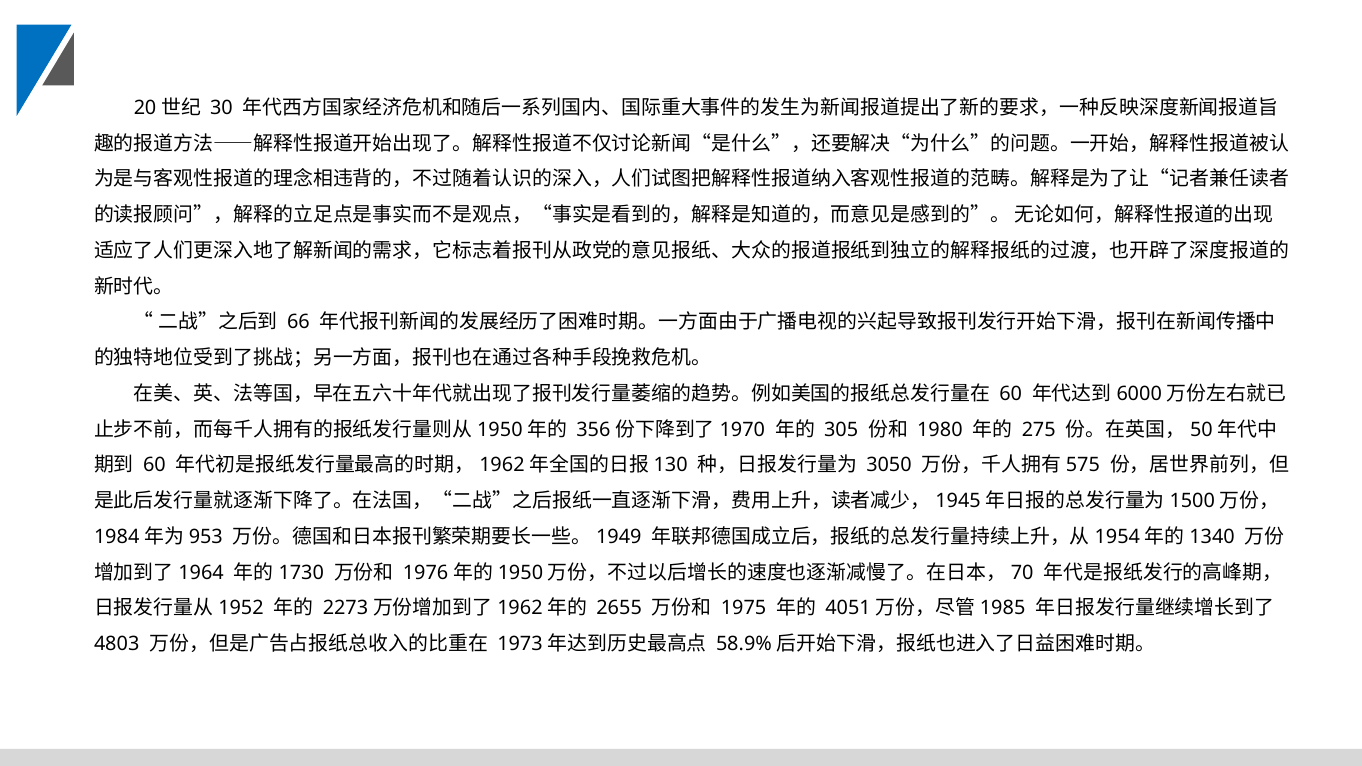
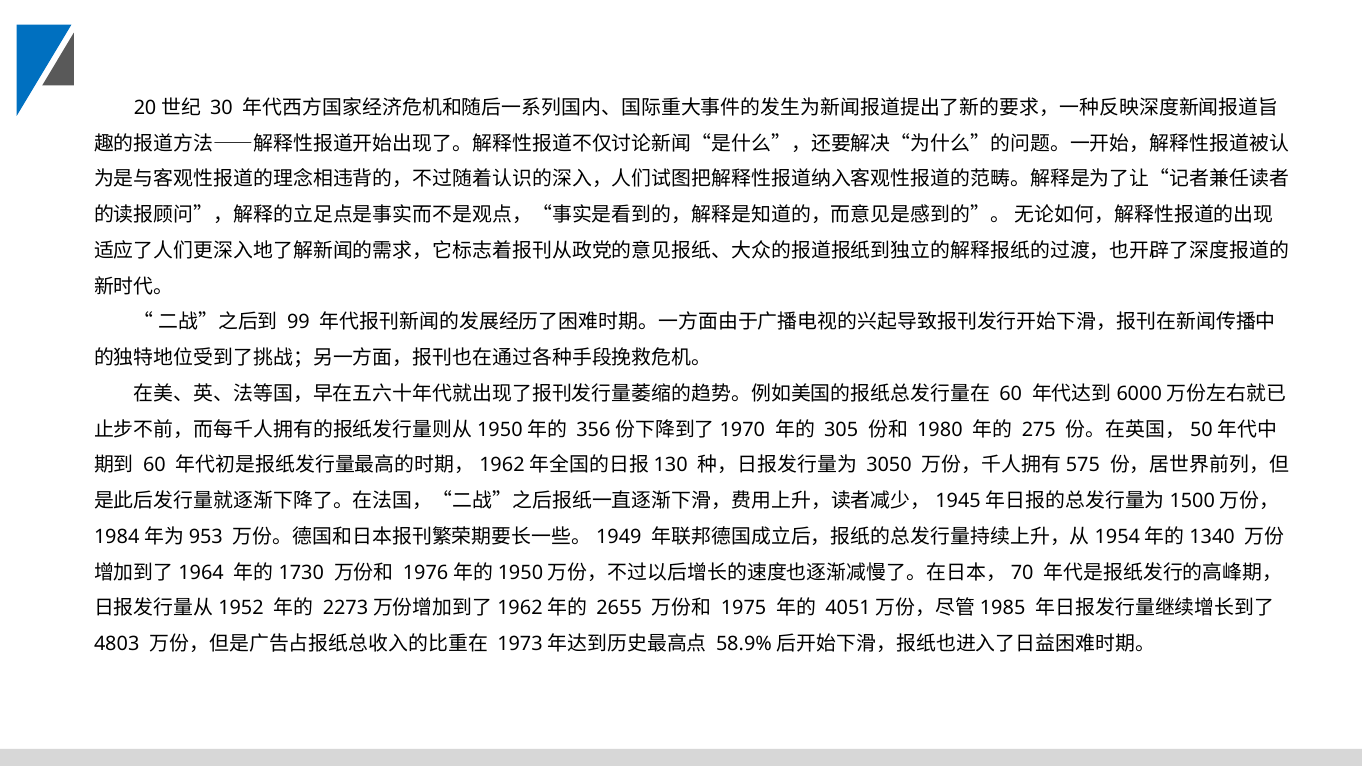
66: 66 -> 99 (298, 322)
